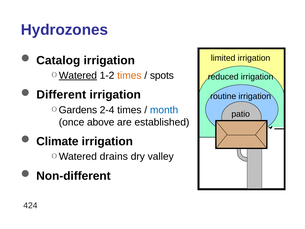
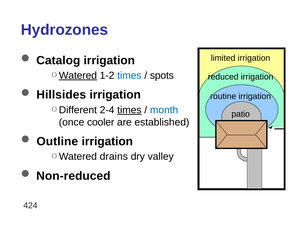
times colour: orange -> blue (129, 75)
Different: Different -> Hillsides (61, 95)
Gardens: Gardens -> Different (78, 110)
times underline: none -> present (129, 110)
above: above -> cooler (101, 122)
Climate: Climate -> Outline (57, 141)
Non-different: Non-different -> Non-reduced (73, 176)
